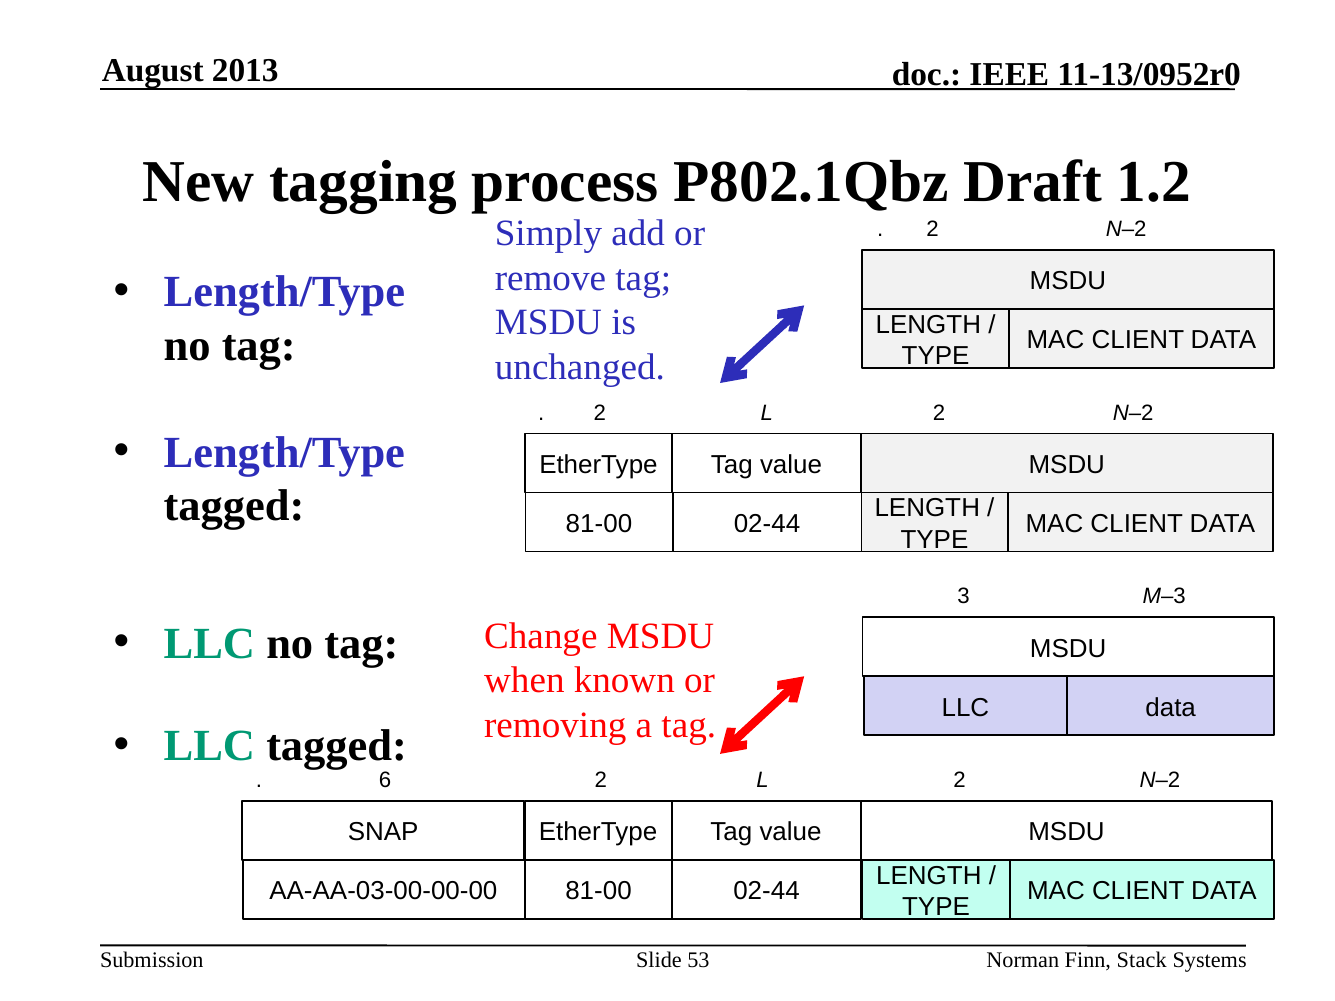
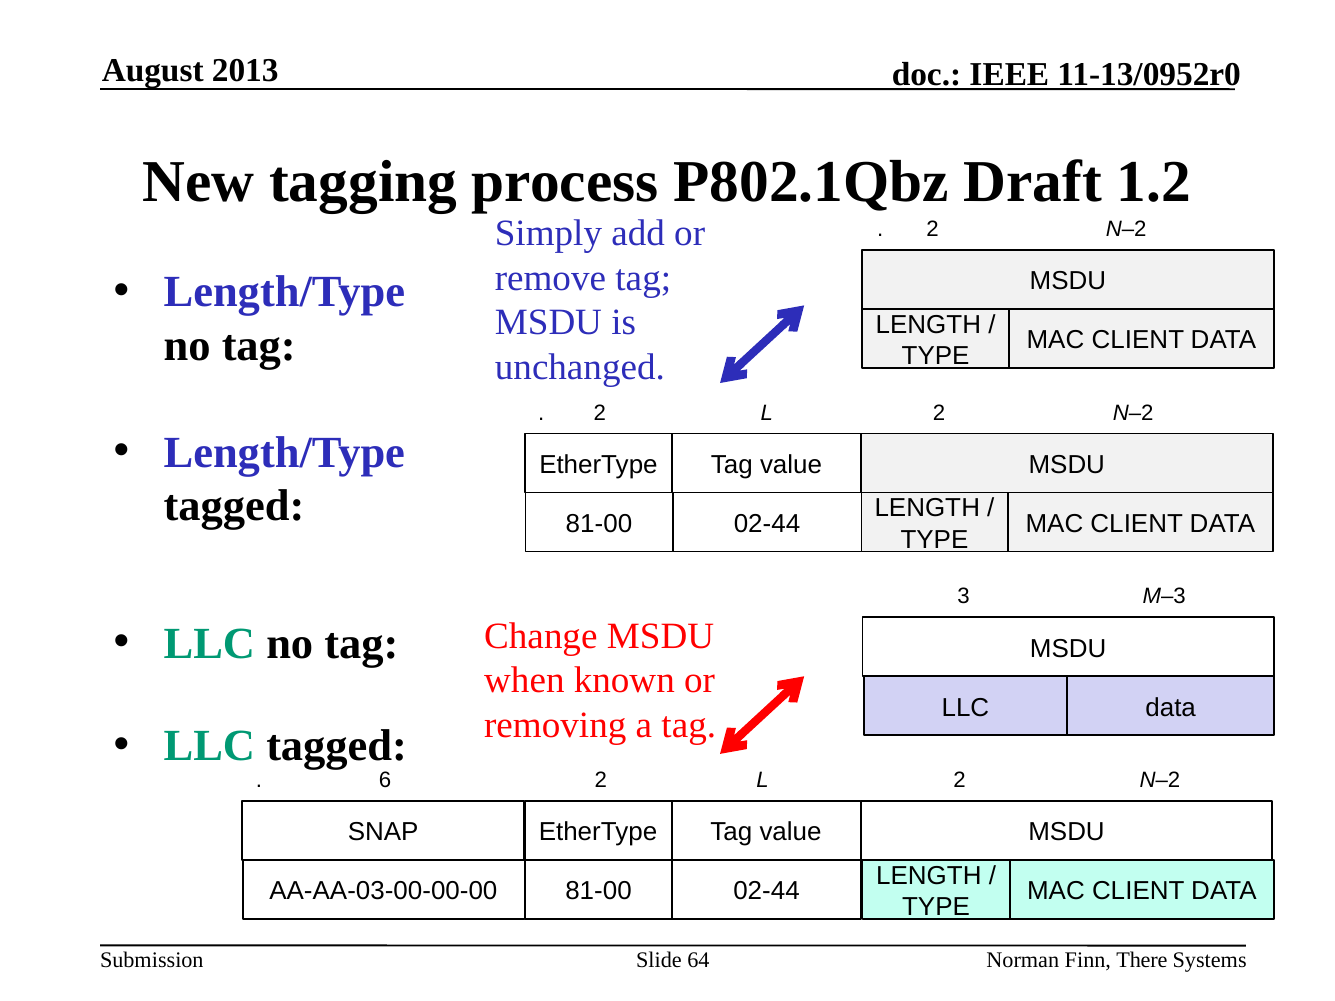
53: 53 -> 64 (698, 960)
Stack: Stack -> There (1142, 960)
